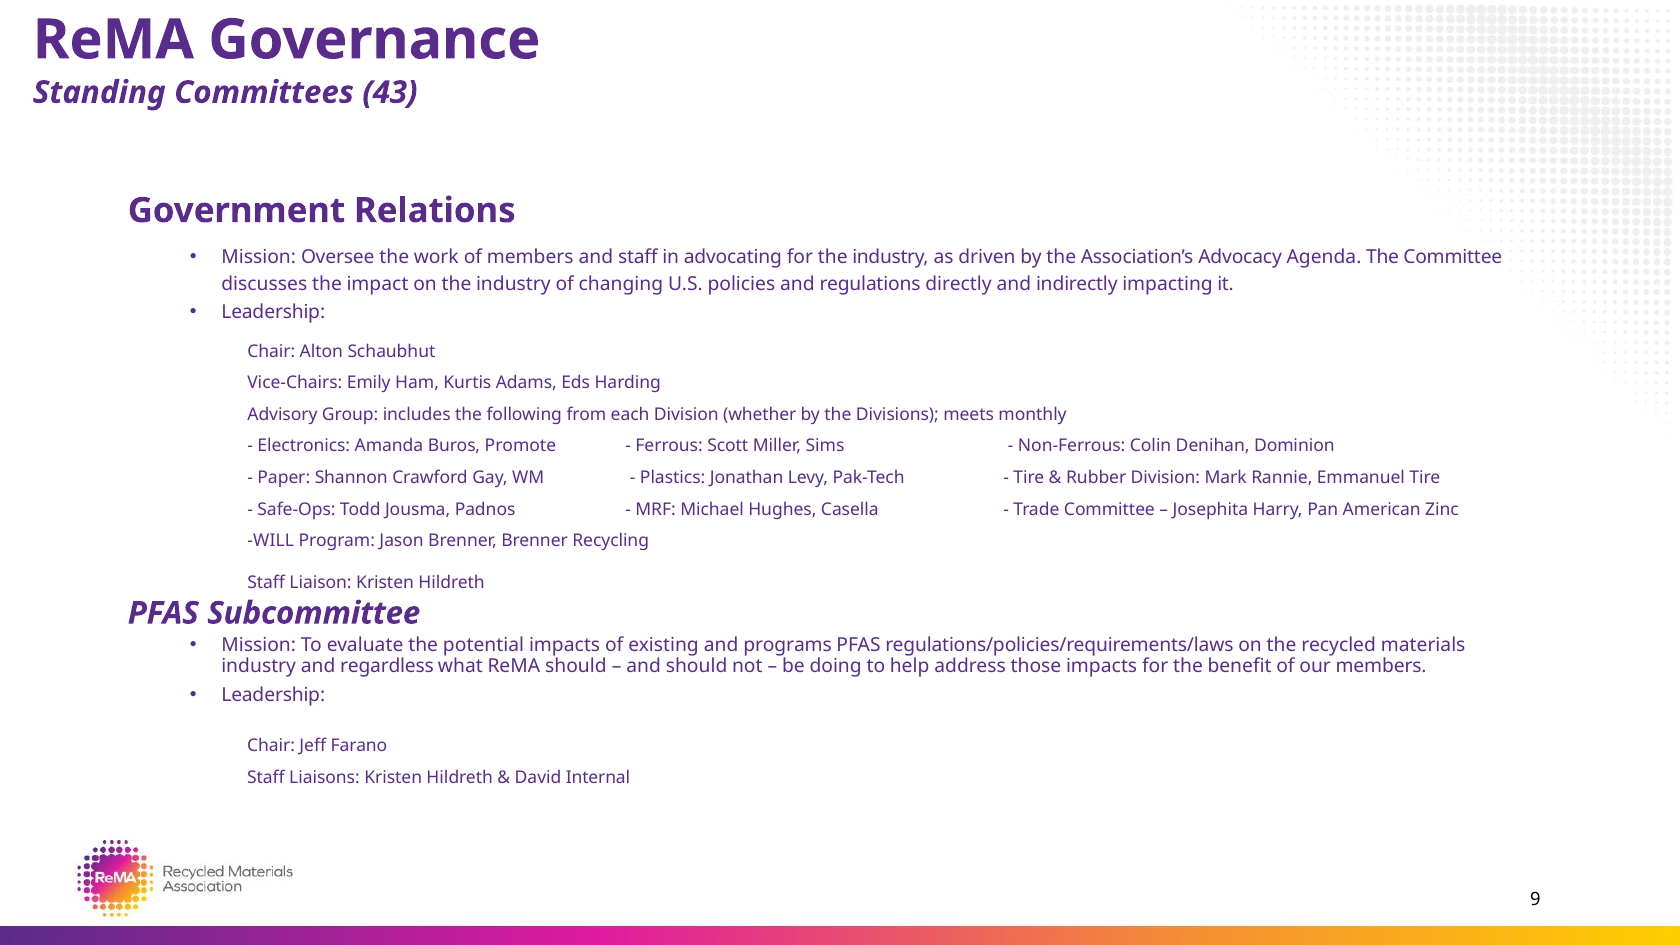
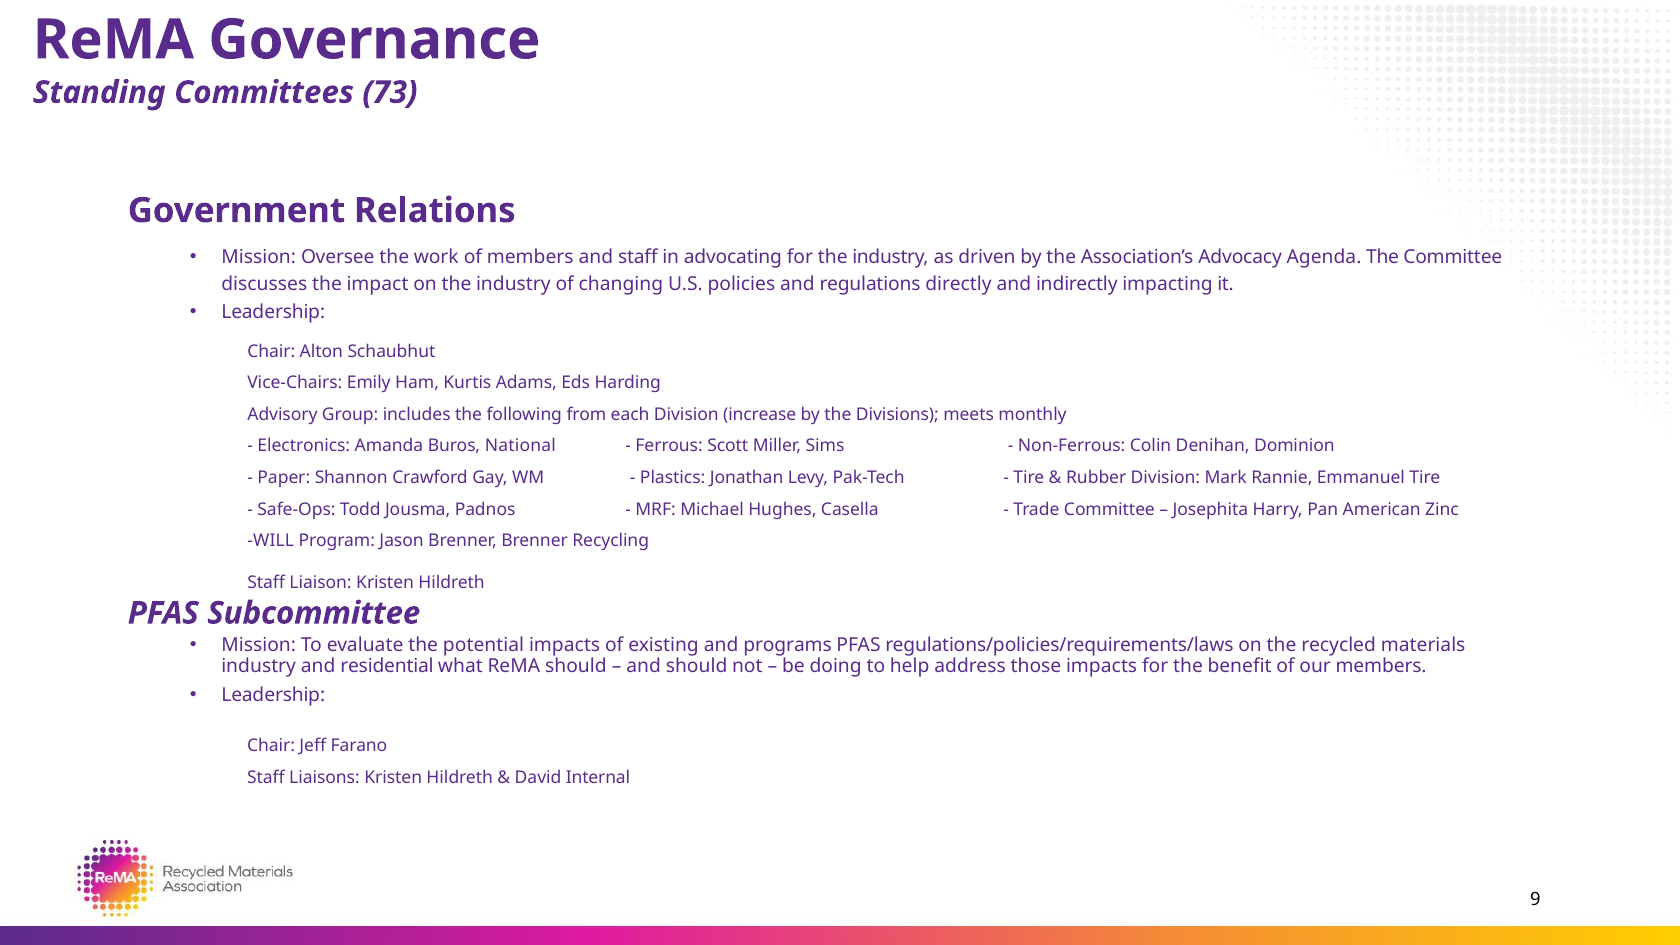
43: 43 -> 73 (390, 92)
whether: whether -> increase (760, 415)
Promote: Promote -> National (520, 446)
regardless: regardless -> residential (387, 666)
